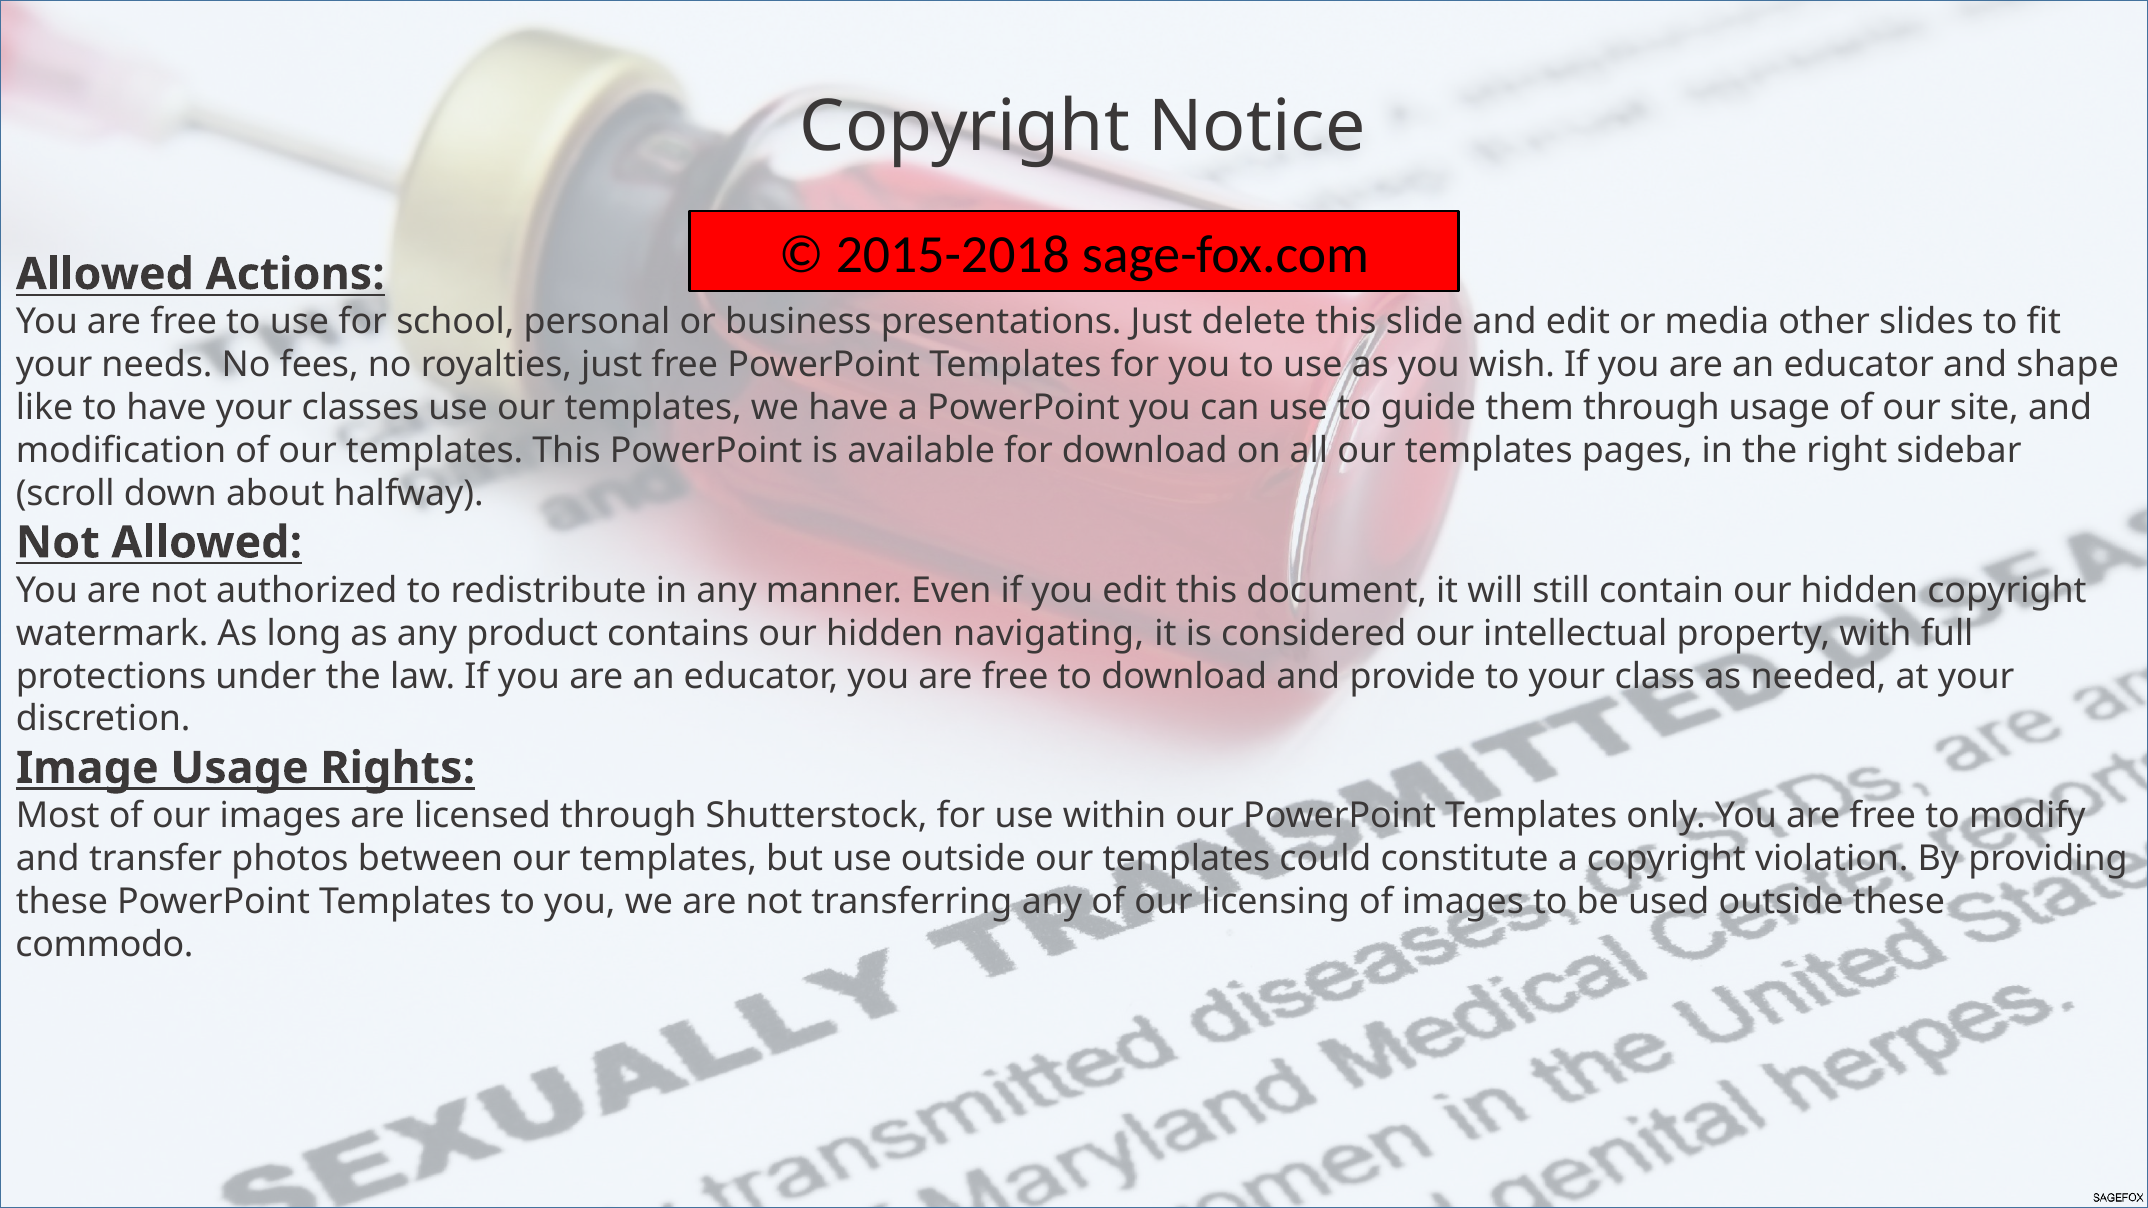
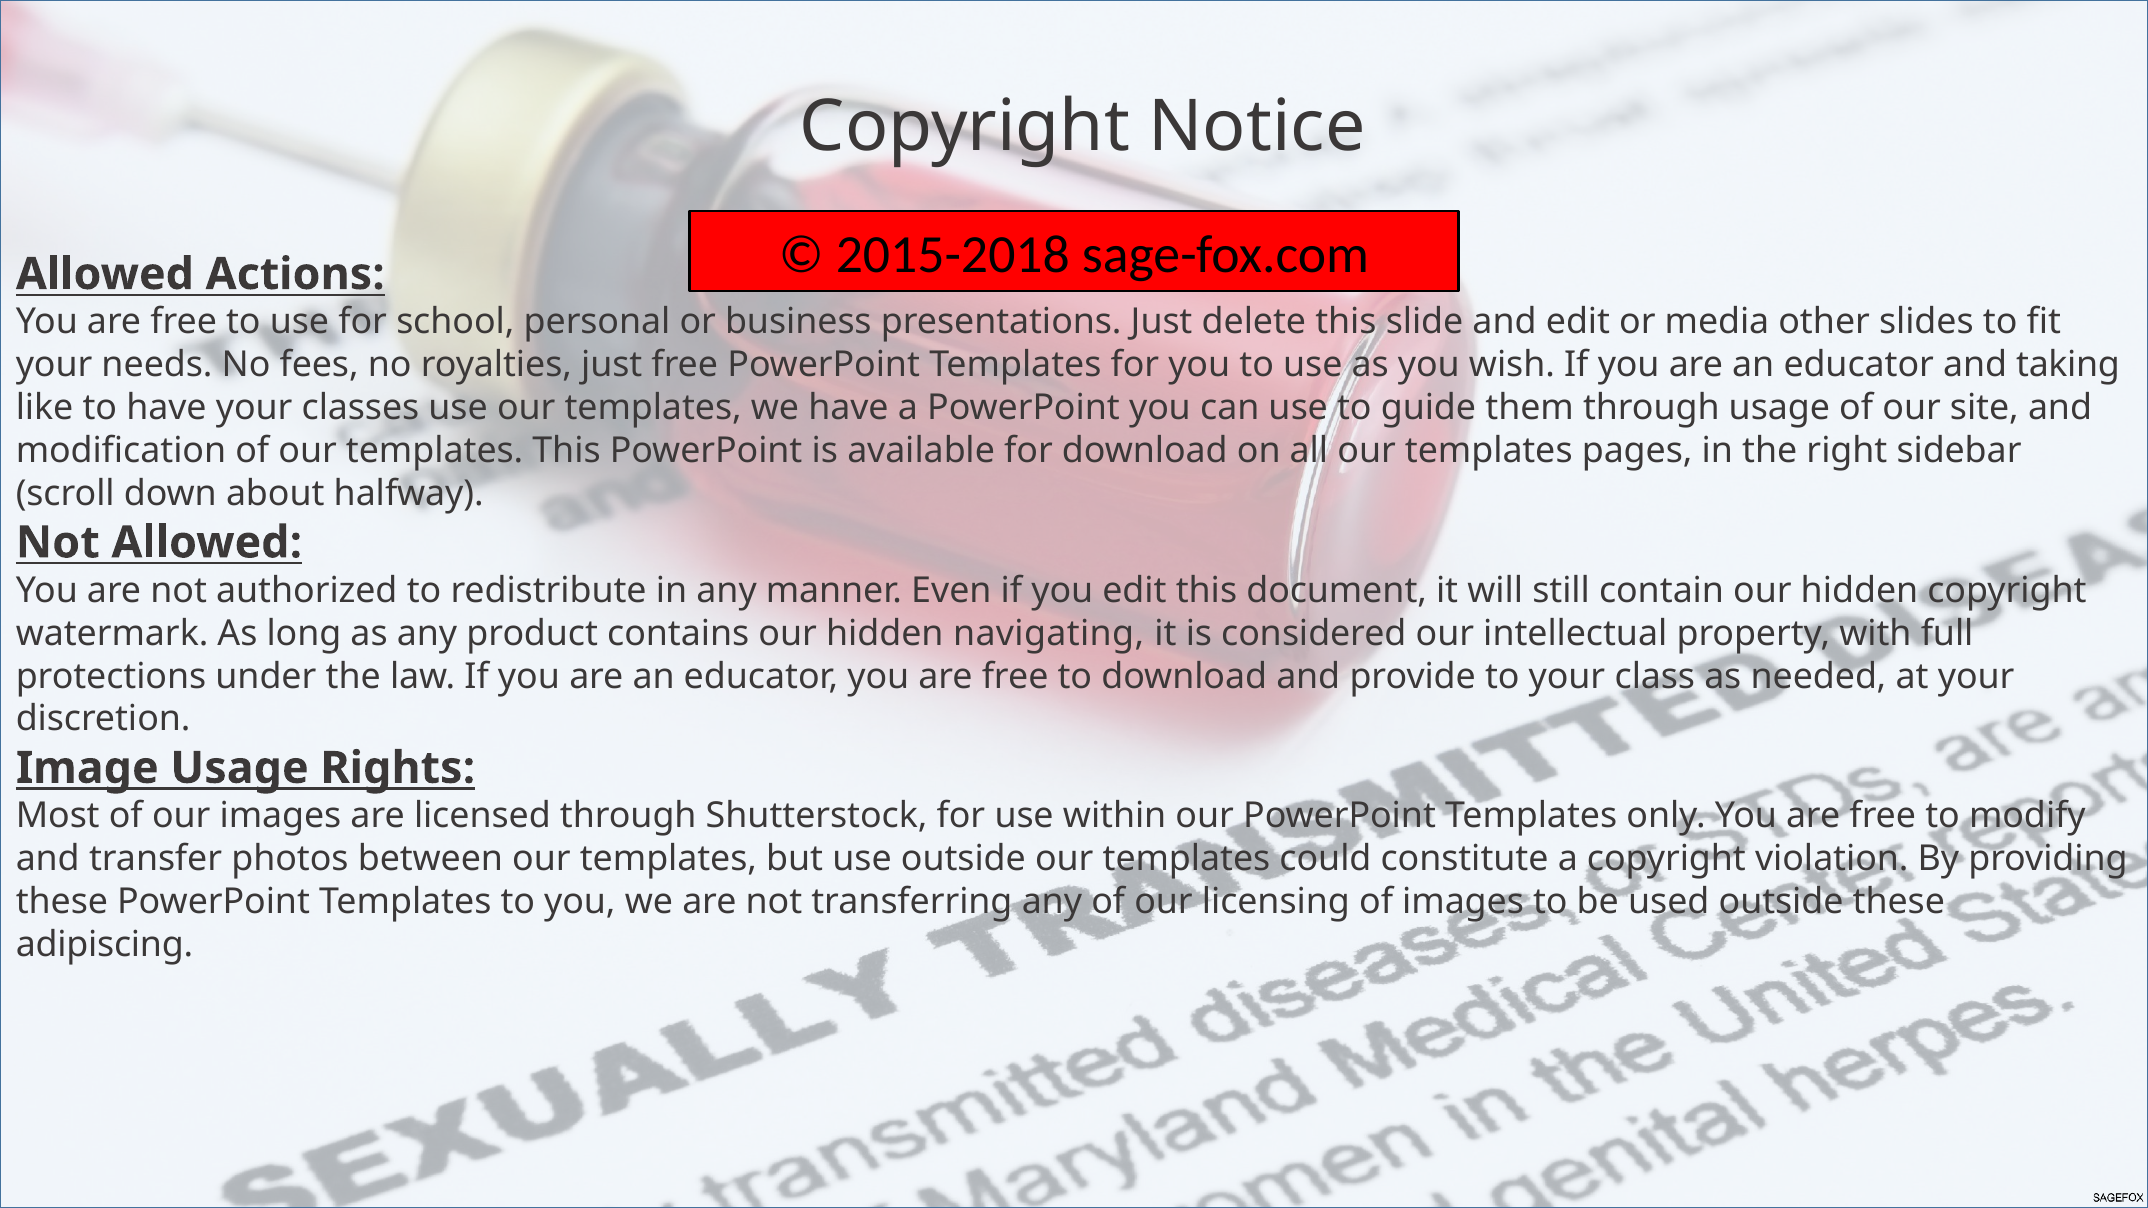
shape: shape -> taking (2068, 365)
commodo: commodo -> adipiscing (104, 945)
